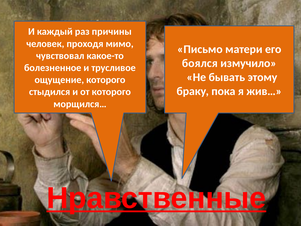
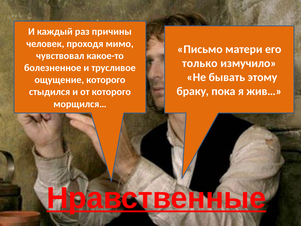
боялся: боялся -> только (200, 63)
